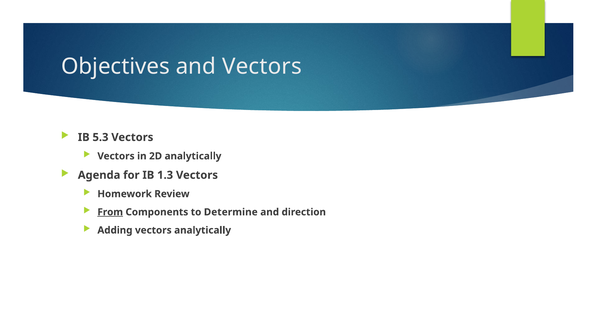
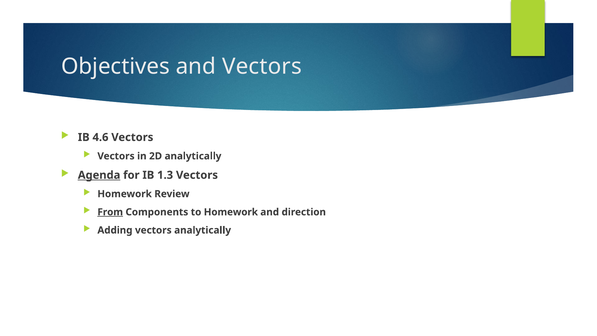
5.3: 5.3 -> 4.6 (100, 137)
Agenda underline: none -> present (99, 175)
to Determine: Determine -> Homework (231, 212)
